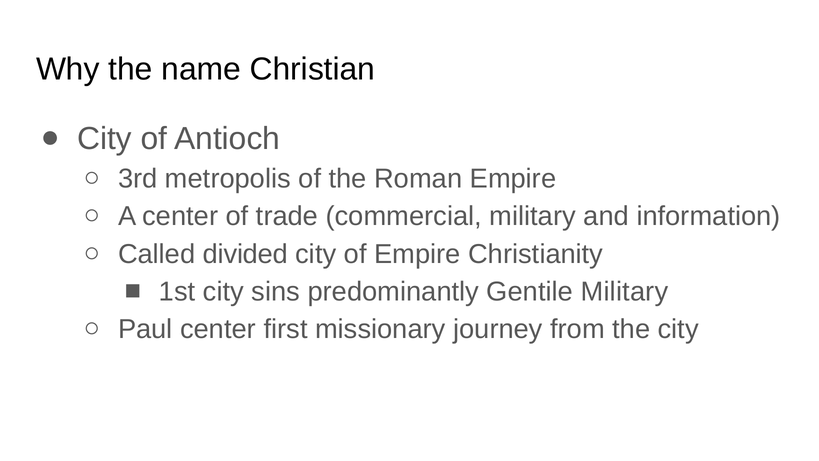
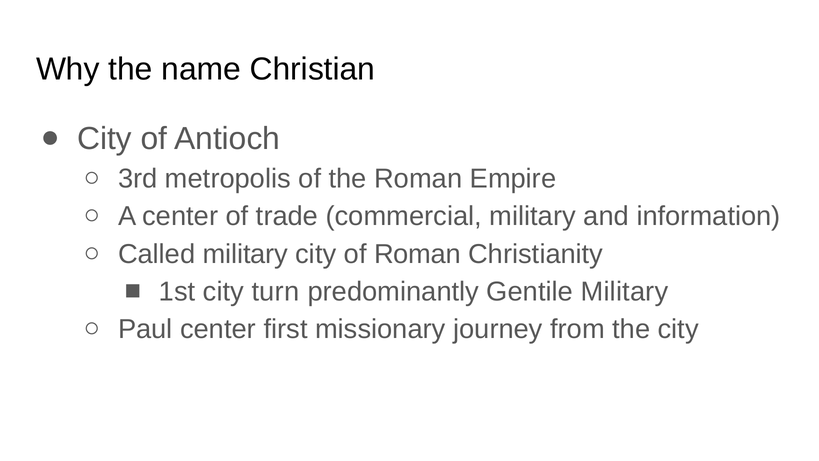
Called divided: divided -> military (245, 254)
of Empire: Empire -> Roman (418, 254)
sins: sins -> turn (276, 292)
